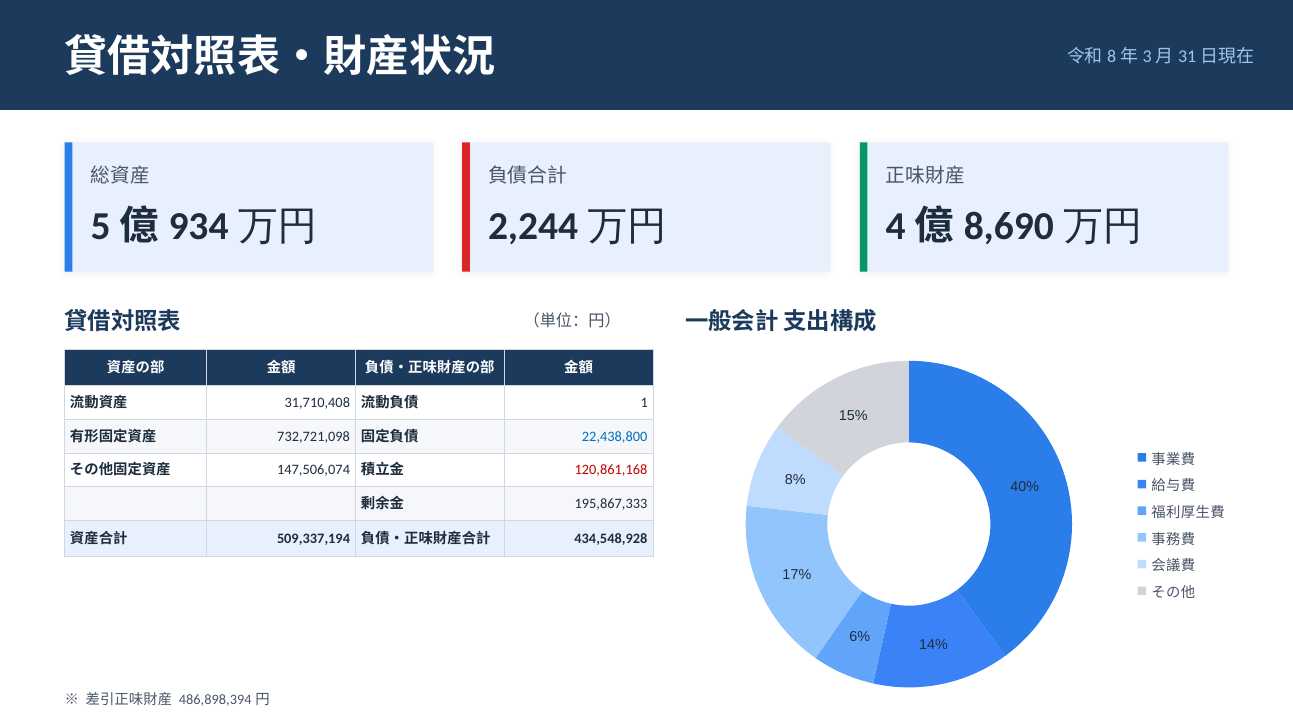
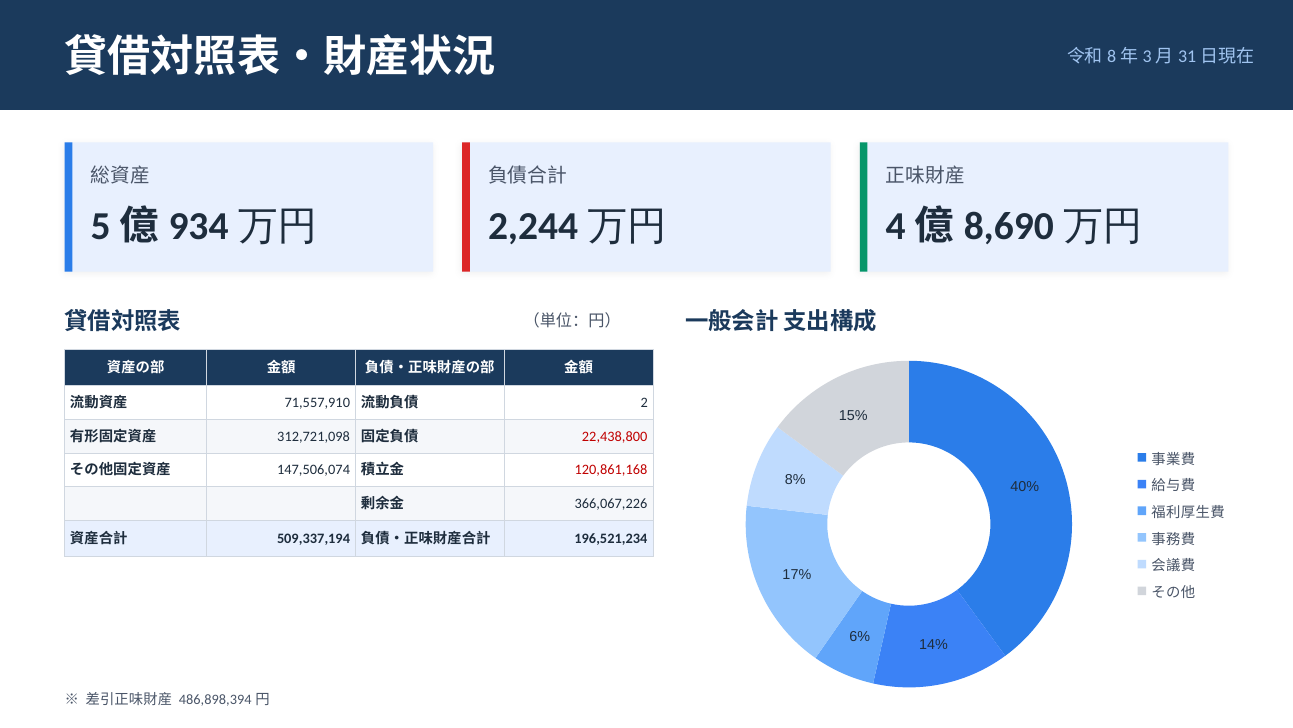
31,710,408: 31,710,408 -> 71,557,910 (317, 402)
1: 1 -> 2 (644, 402)
732,721,098: 732,721,098 -> 312,721,098 (314, 436)
22,438,800 colour: blue -> red (615, 436)
195,867,333: 195,867,333 -> 366,067,226 (611, 503)
434,548,928: 434,548,928 -> 196,521,234 (611, 538)
